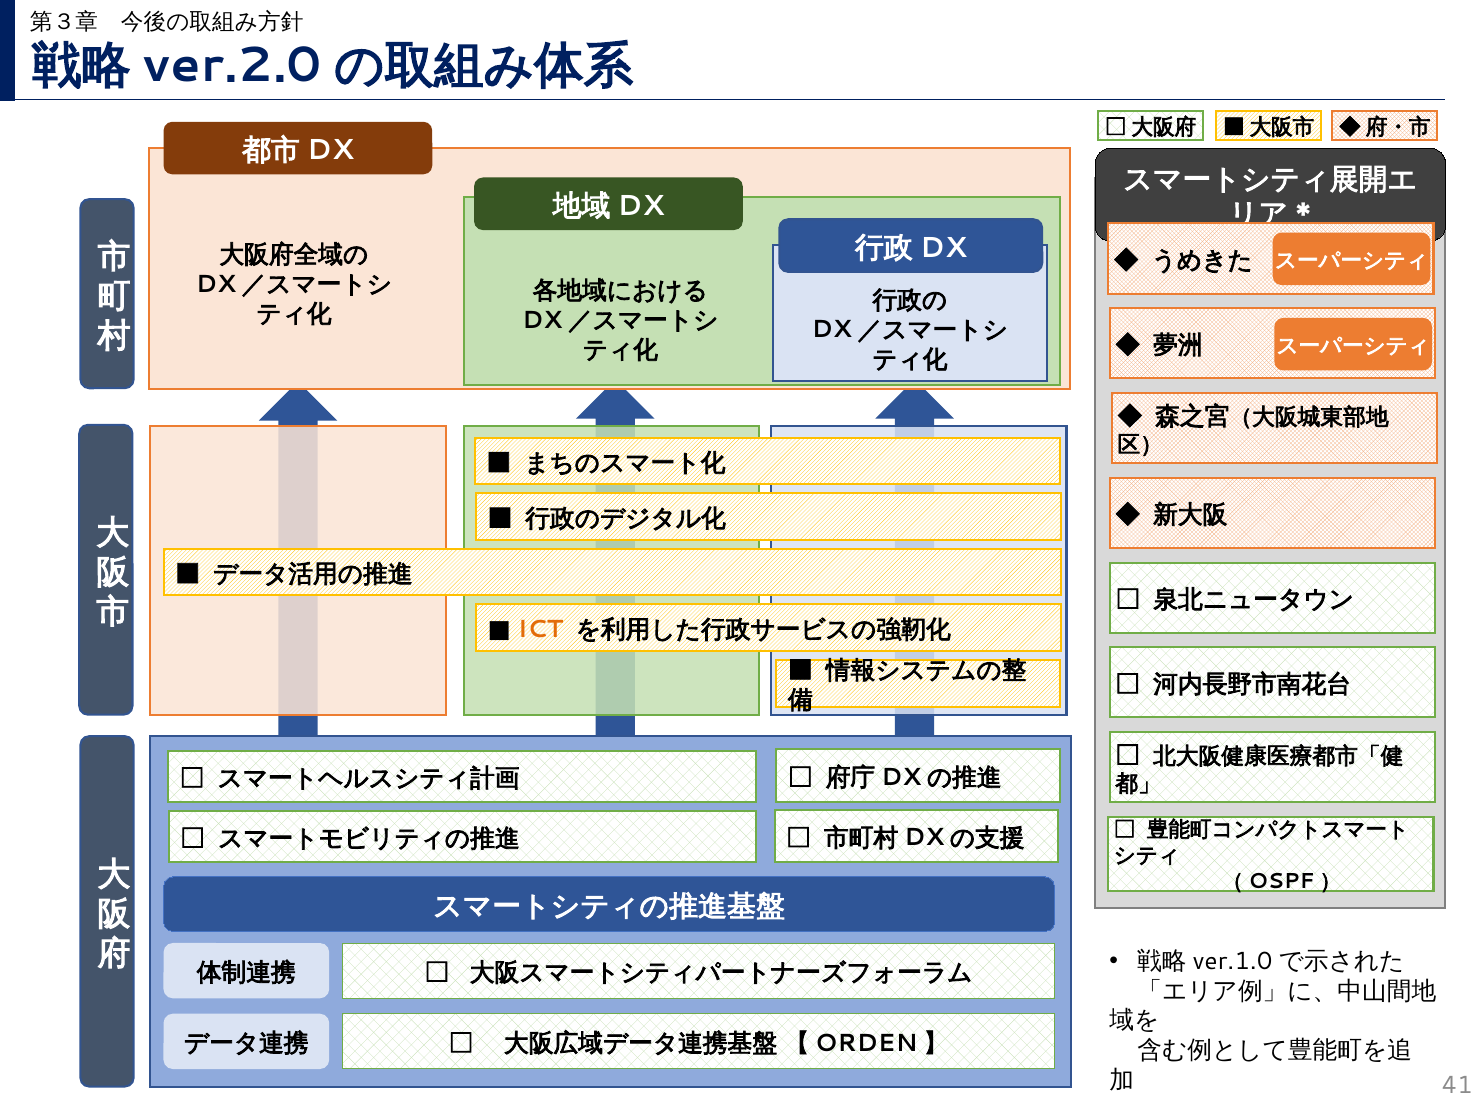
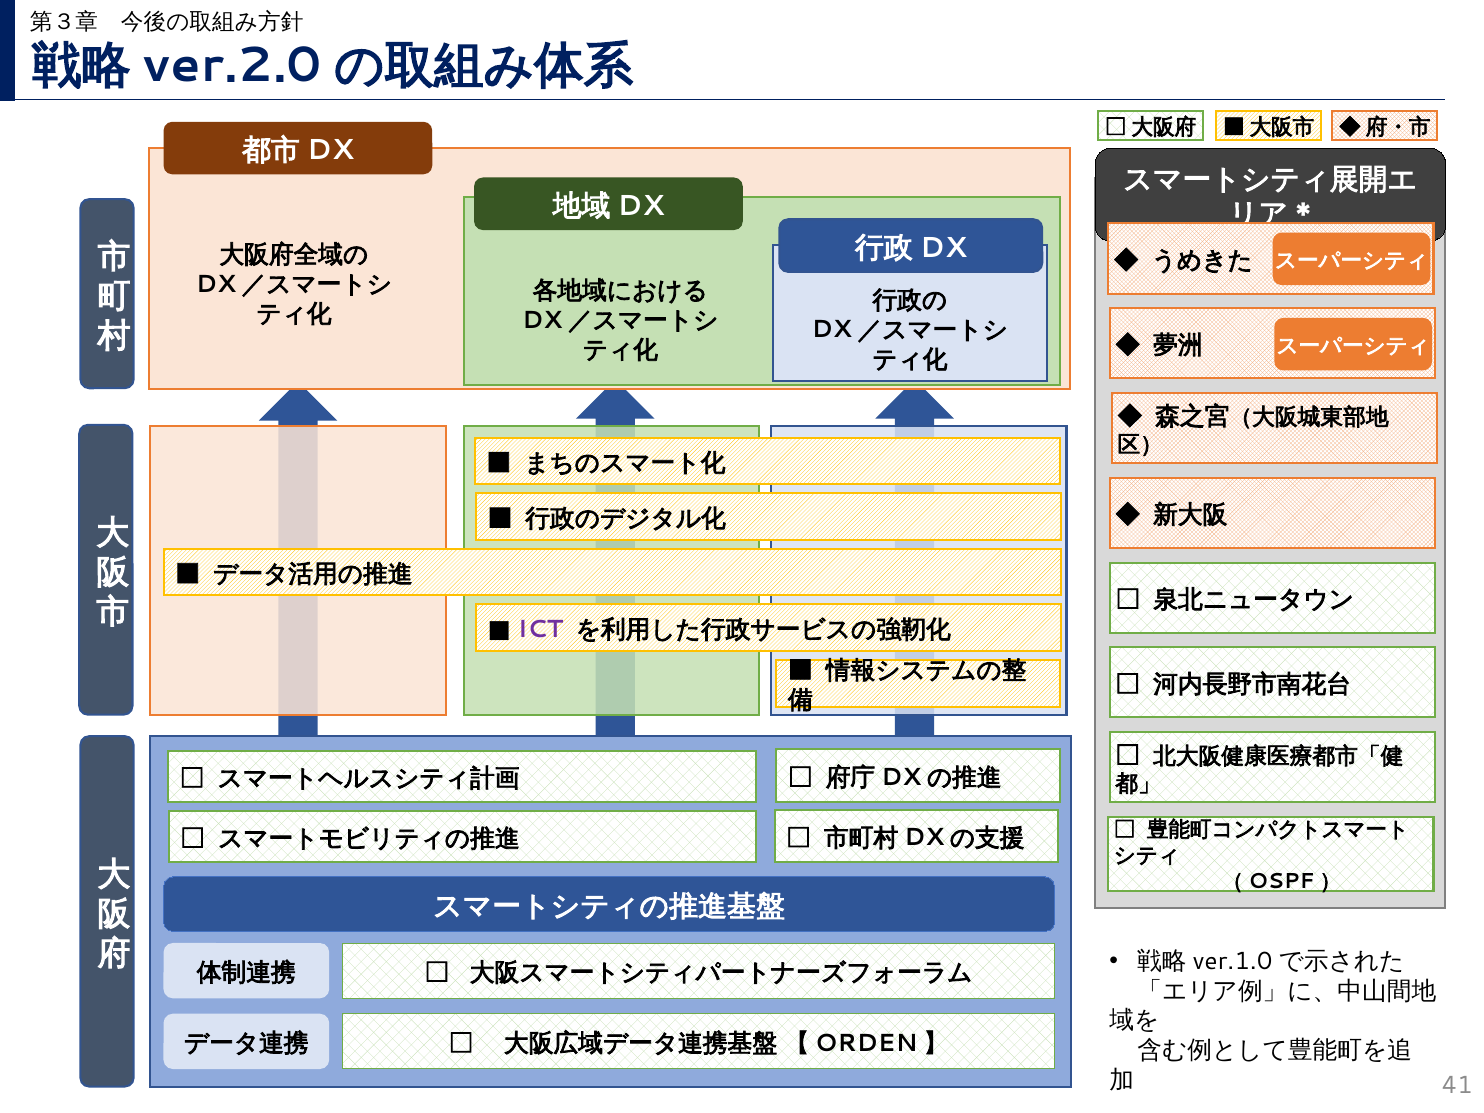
ICT colour: orange -> purple (540, 629)
